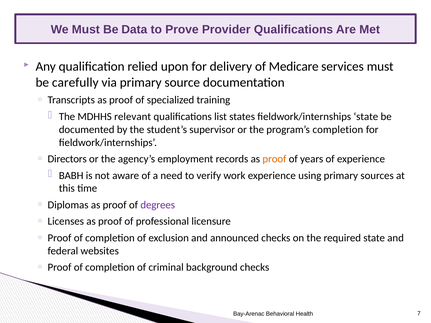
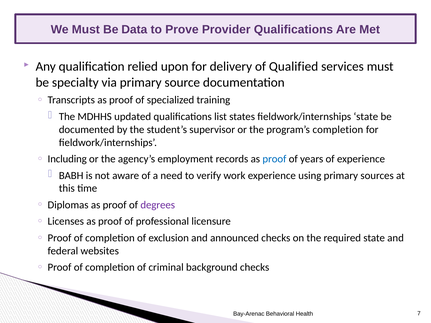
Medicare: Medicare -> Qualified (294, 67)
carefully: carefully -> specialty (75, 82)
relevant: relevant -> updated (133, 117)
Directors: Directors -> Including (67, 159)
proof colour: orange -> blue (274, 159)
